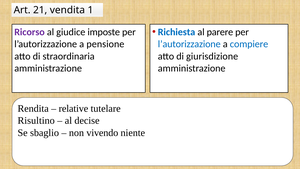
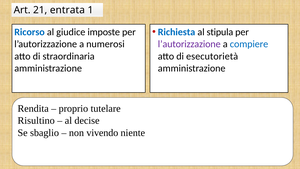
vendita: vendita -> entrata (67, 10)
parere: parere -> stipula (220, 32)
Ricorso colour: purple -> blue (30, 32)
pensione: pensione -> numerosi (105, 44)
l’autorizzazione colour: blue -> purple (189, 44)
giurisdizione: giurisdizione -> esecutorietà (212, 56)
relative: relative -> proprio (73, 109)
